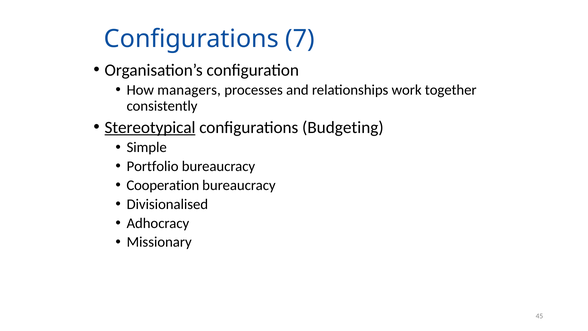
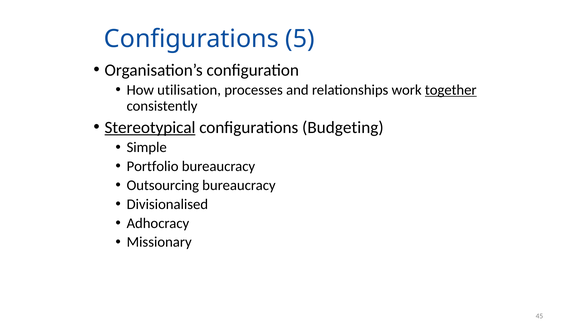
7: 7 -> 5 (300, 39)
managers: managers -> utilisation (189, 90)
together underline: none -> present (451, 90)
Cooperation: Cooperation -> Outsourcing (163, 185)
